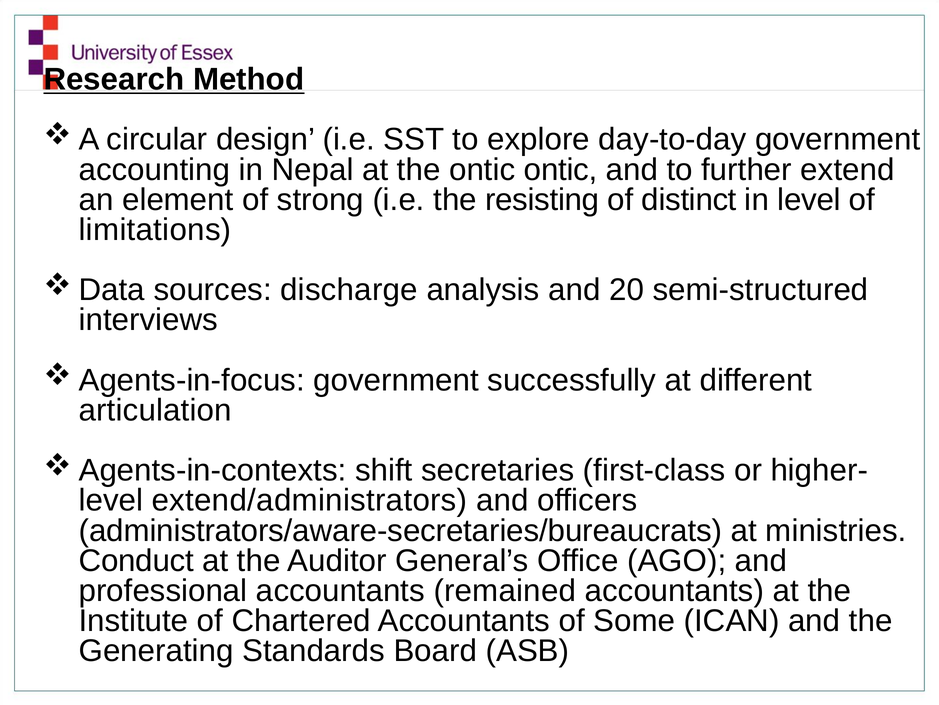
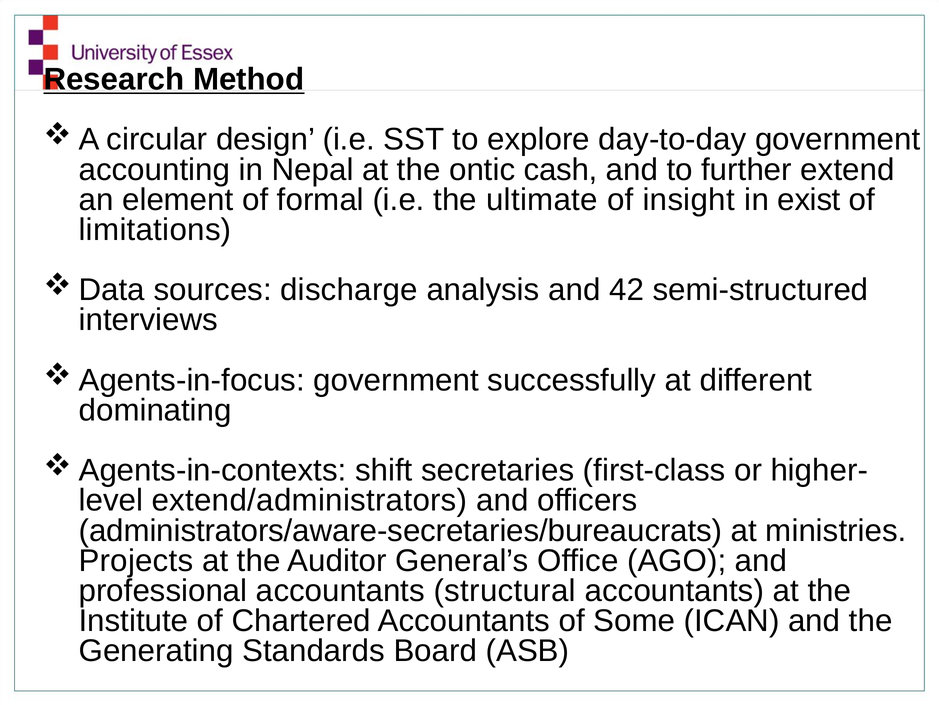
ontic ontic: ontic -> cash (561, 170)
strong: strong -> formal (320, 200)
resisting: resisting -> ultimate (542, 200)
distinct: distinct -> insight (689, 200)
in level: level -> exist (809, 200)
20: 20 -> 42 (627, 290)
articulation: articulation -> dominating (155, 410)
Conduct: Conduct -> Projects (136, 560)
remained: remained -> structural (505, 590)
